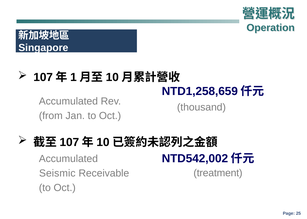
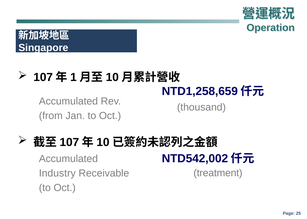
Seismic: Seismic -> Industry (57, 173)
